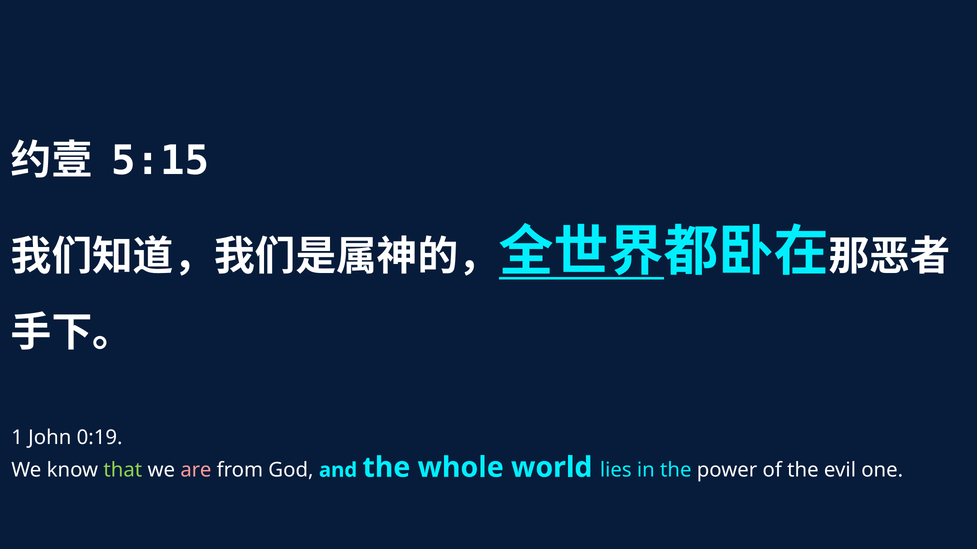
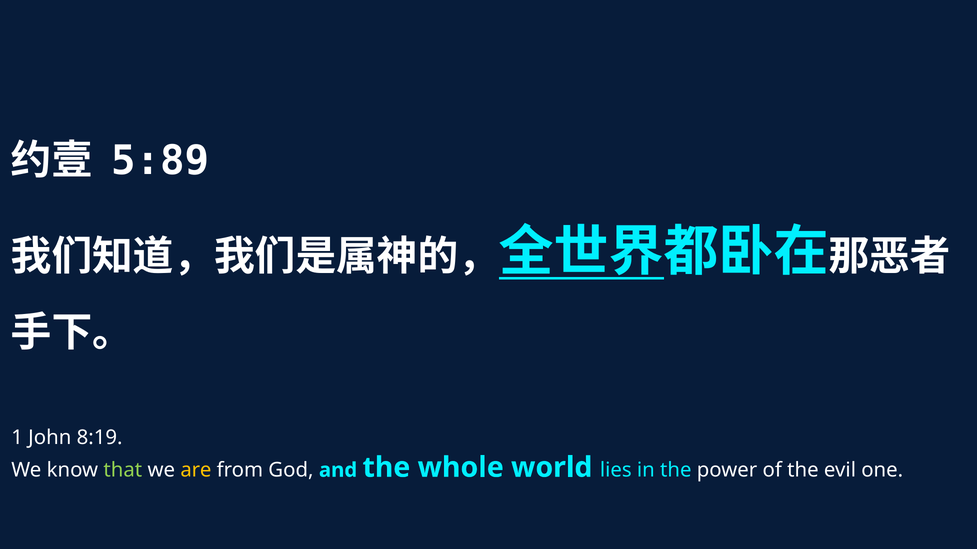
5:15: 5:15 -> 5:89 (160, 161)
0:19: 0:19 -> 8:19 (100, 438)
are colour: pink -> yellow (196, 471)
